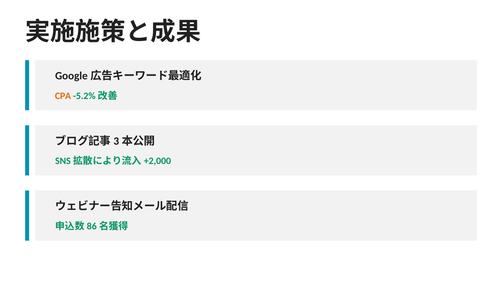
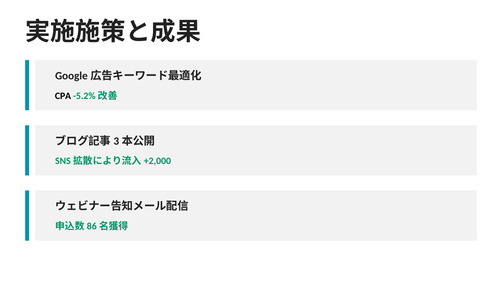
CPA colour: orange -> black (63, 96)
